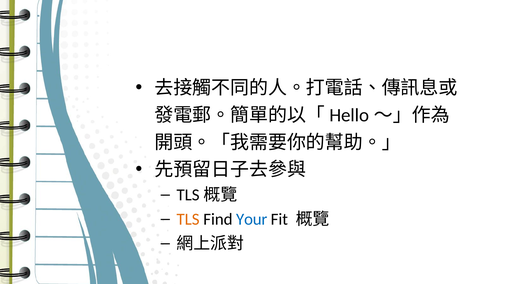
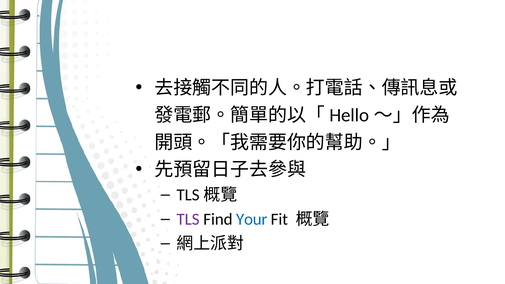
TLS colour: orange -> purple (188, 219)
